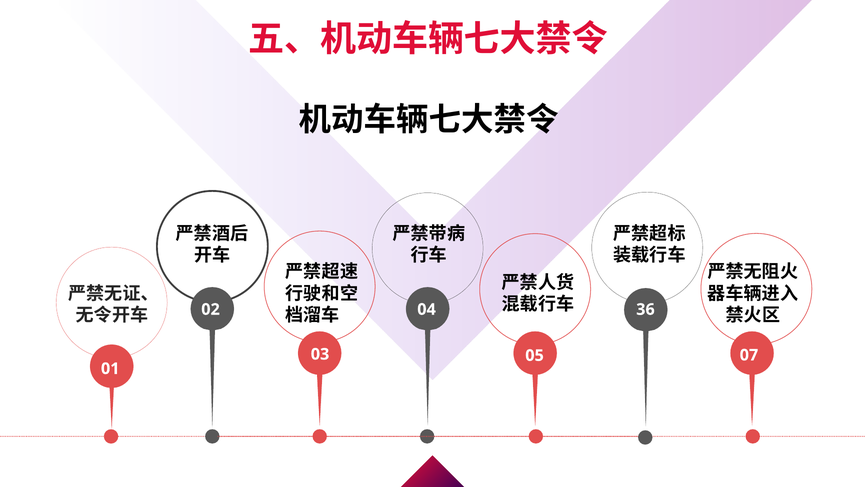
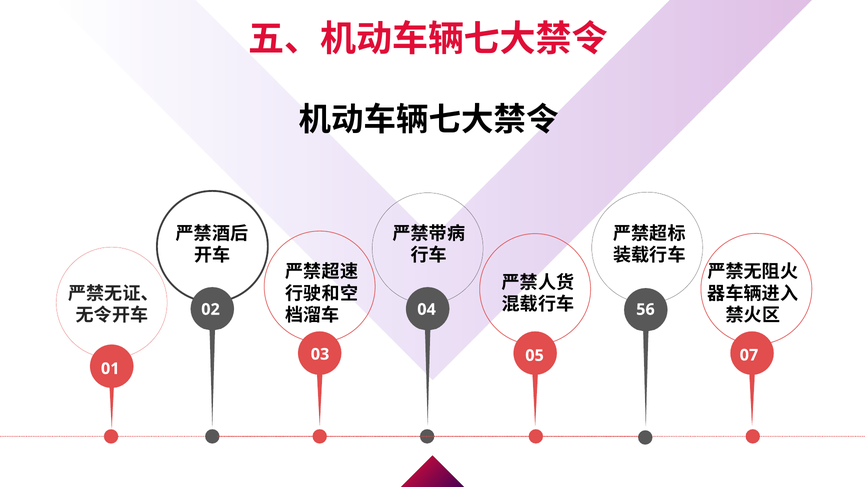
36: 36 -> 56 (645, 309)
